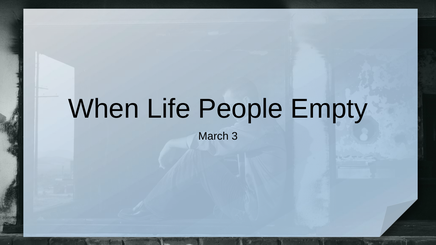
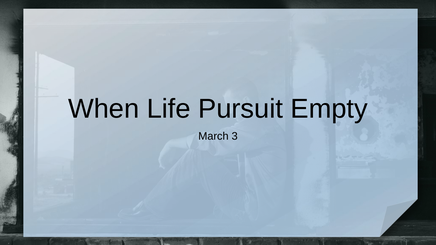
People: People -> Pursuit (241, 109)
